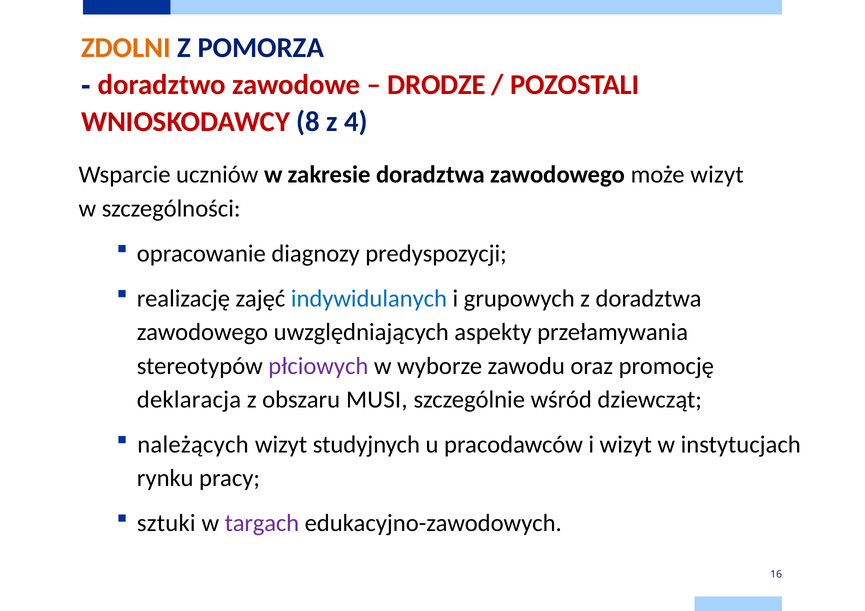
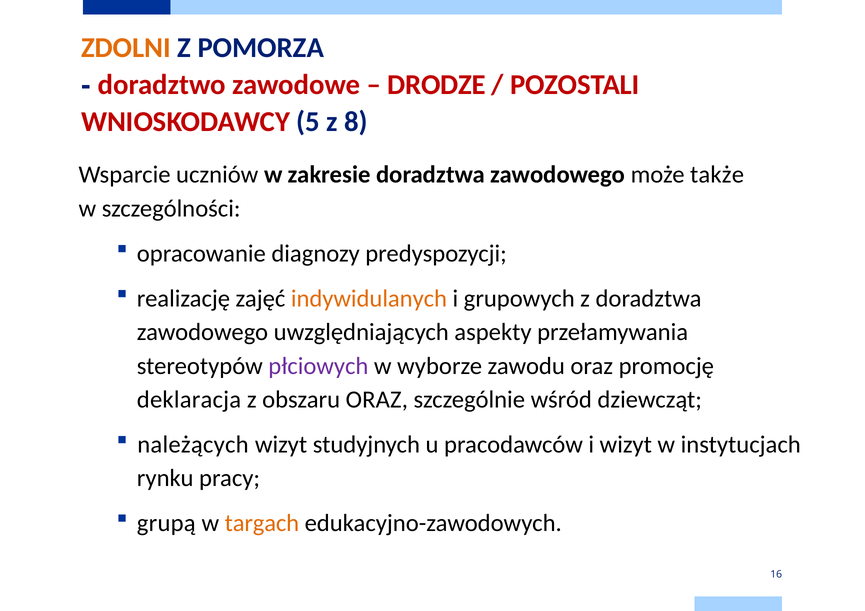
8: 8 -> 5 (308, 122)
4: 4 -> 8 (356, 122)
może wizyt: wizyt -> także (717, 175)
indywidulanych colour: blue -> orange (369, 299)
obszaru MUSI: MUSI -> ORAZ (377, 400)
sztuki: sztuki -> grupą (166, 524)
targach colour: purple -> orange (262, 524)
